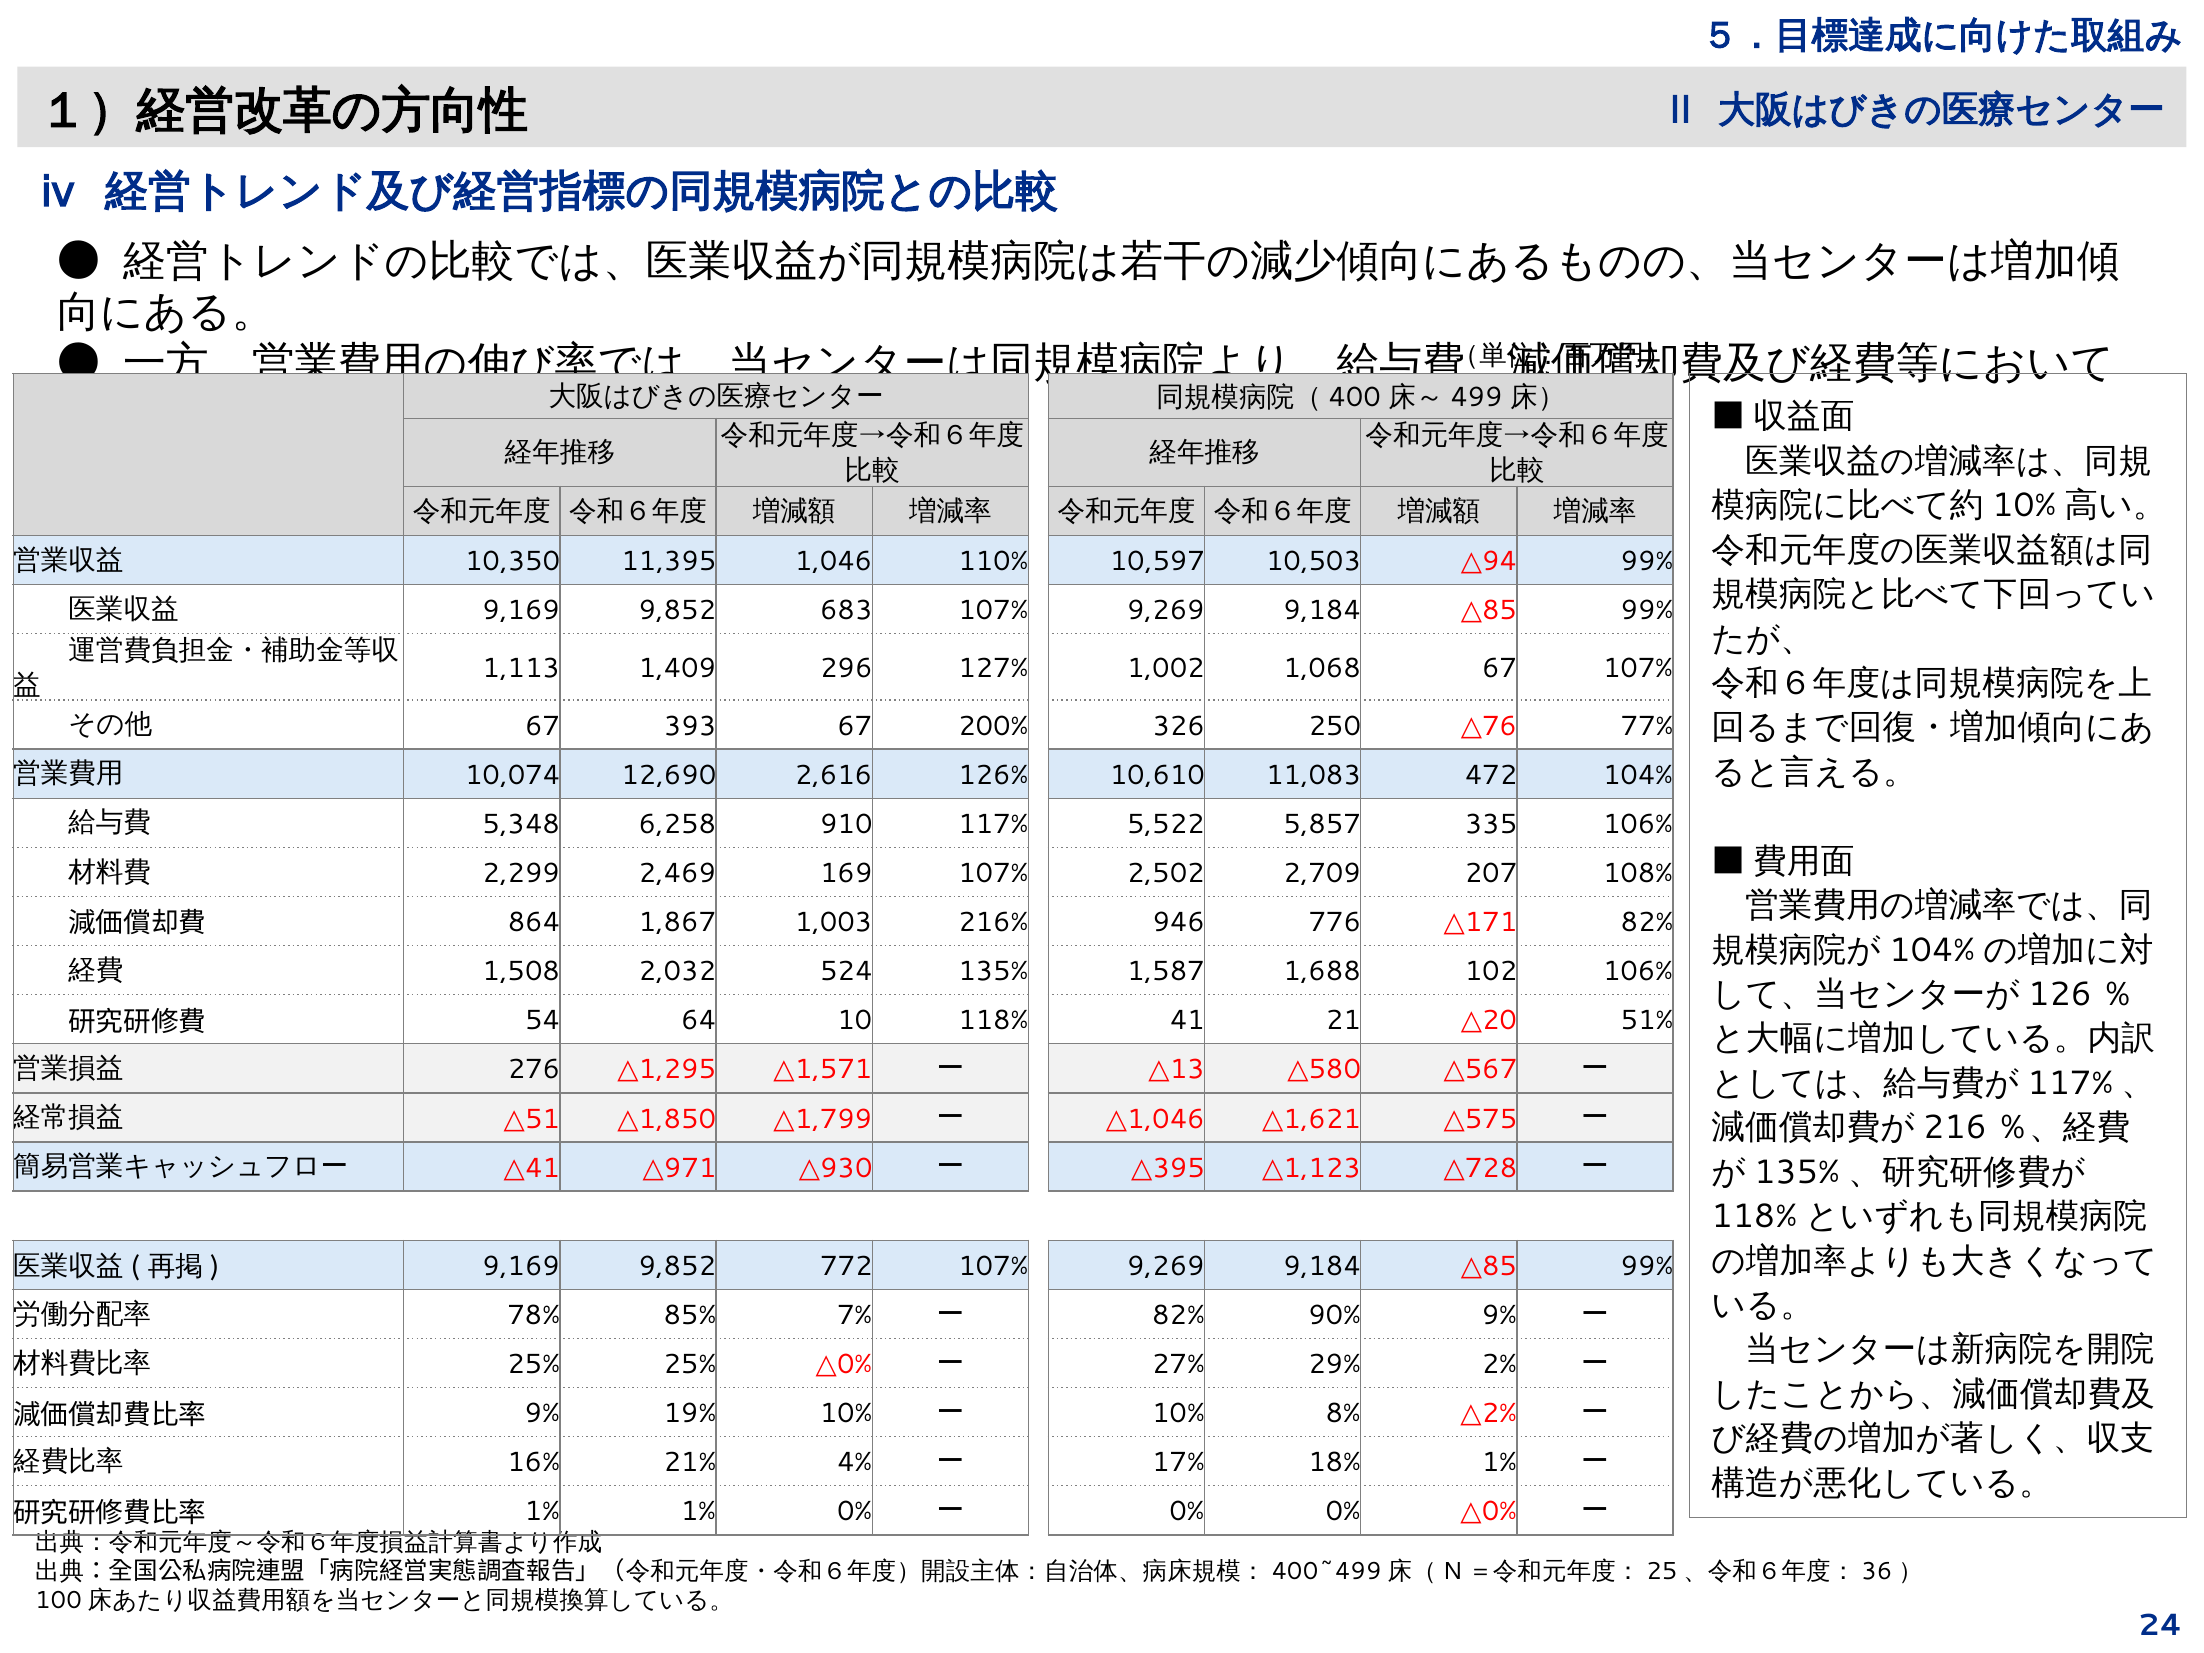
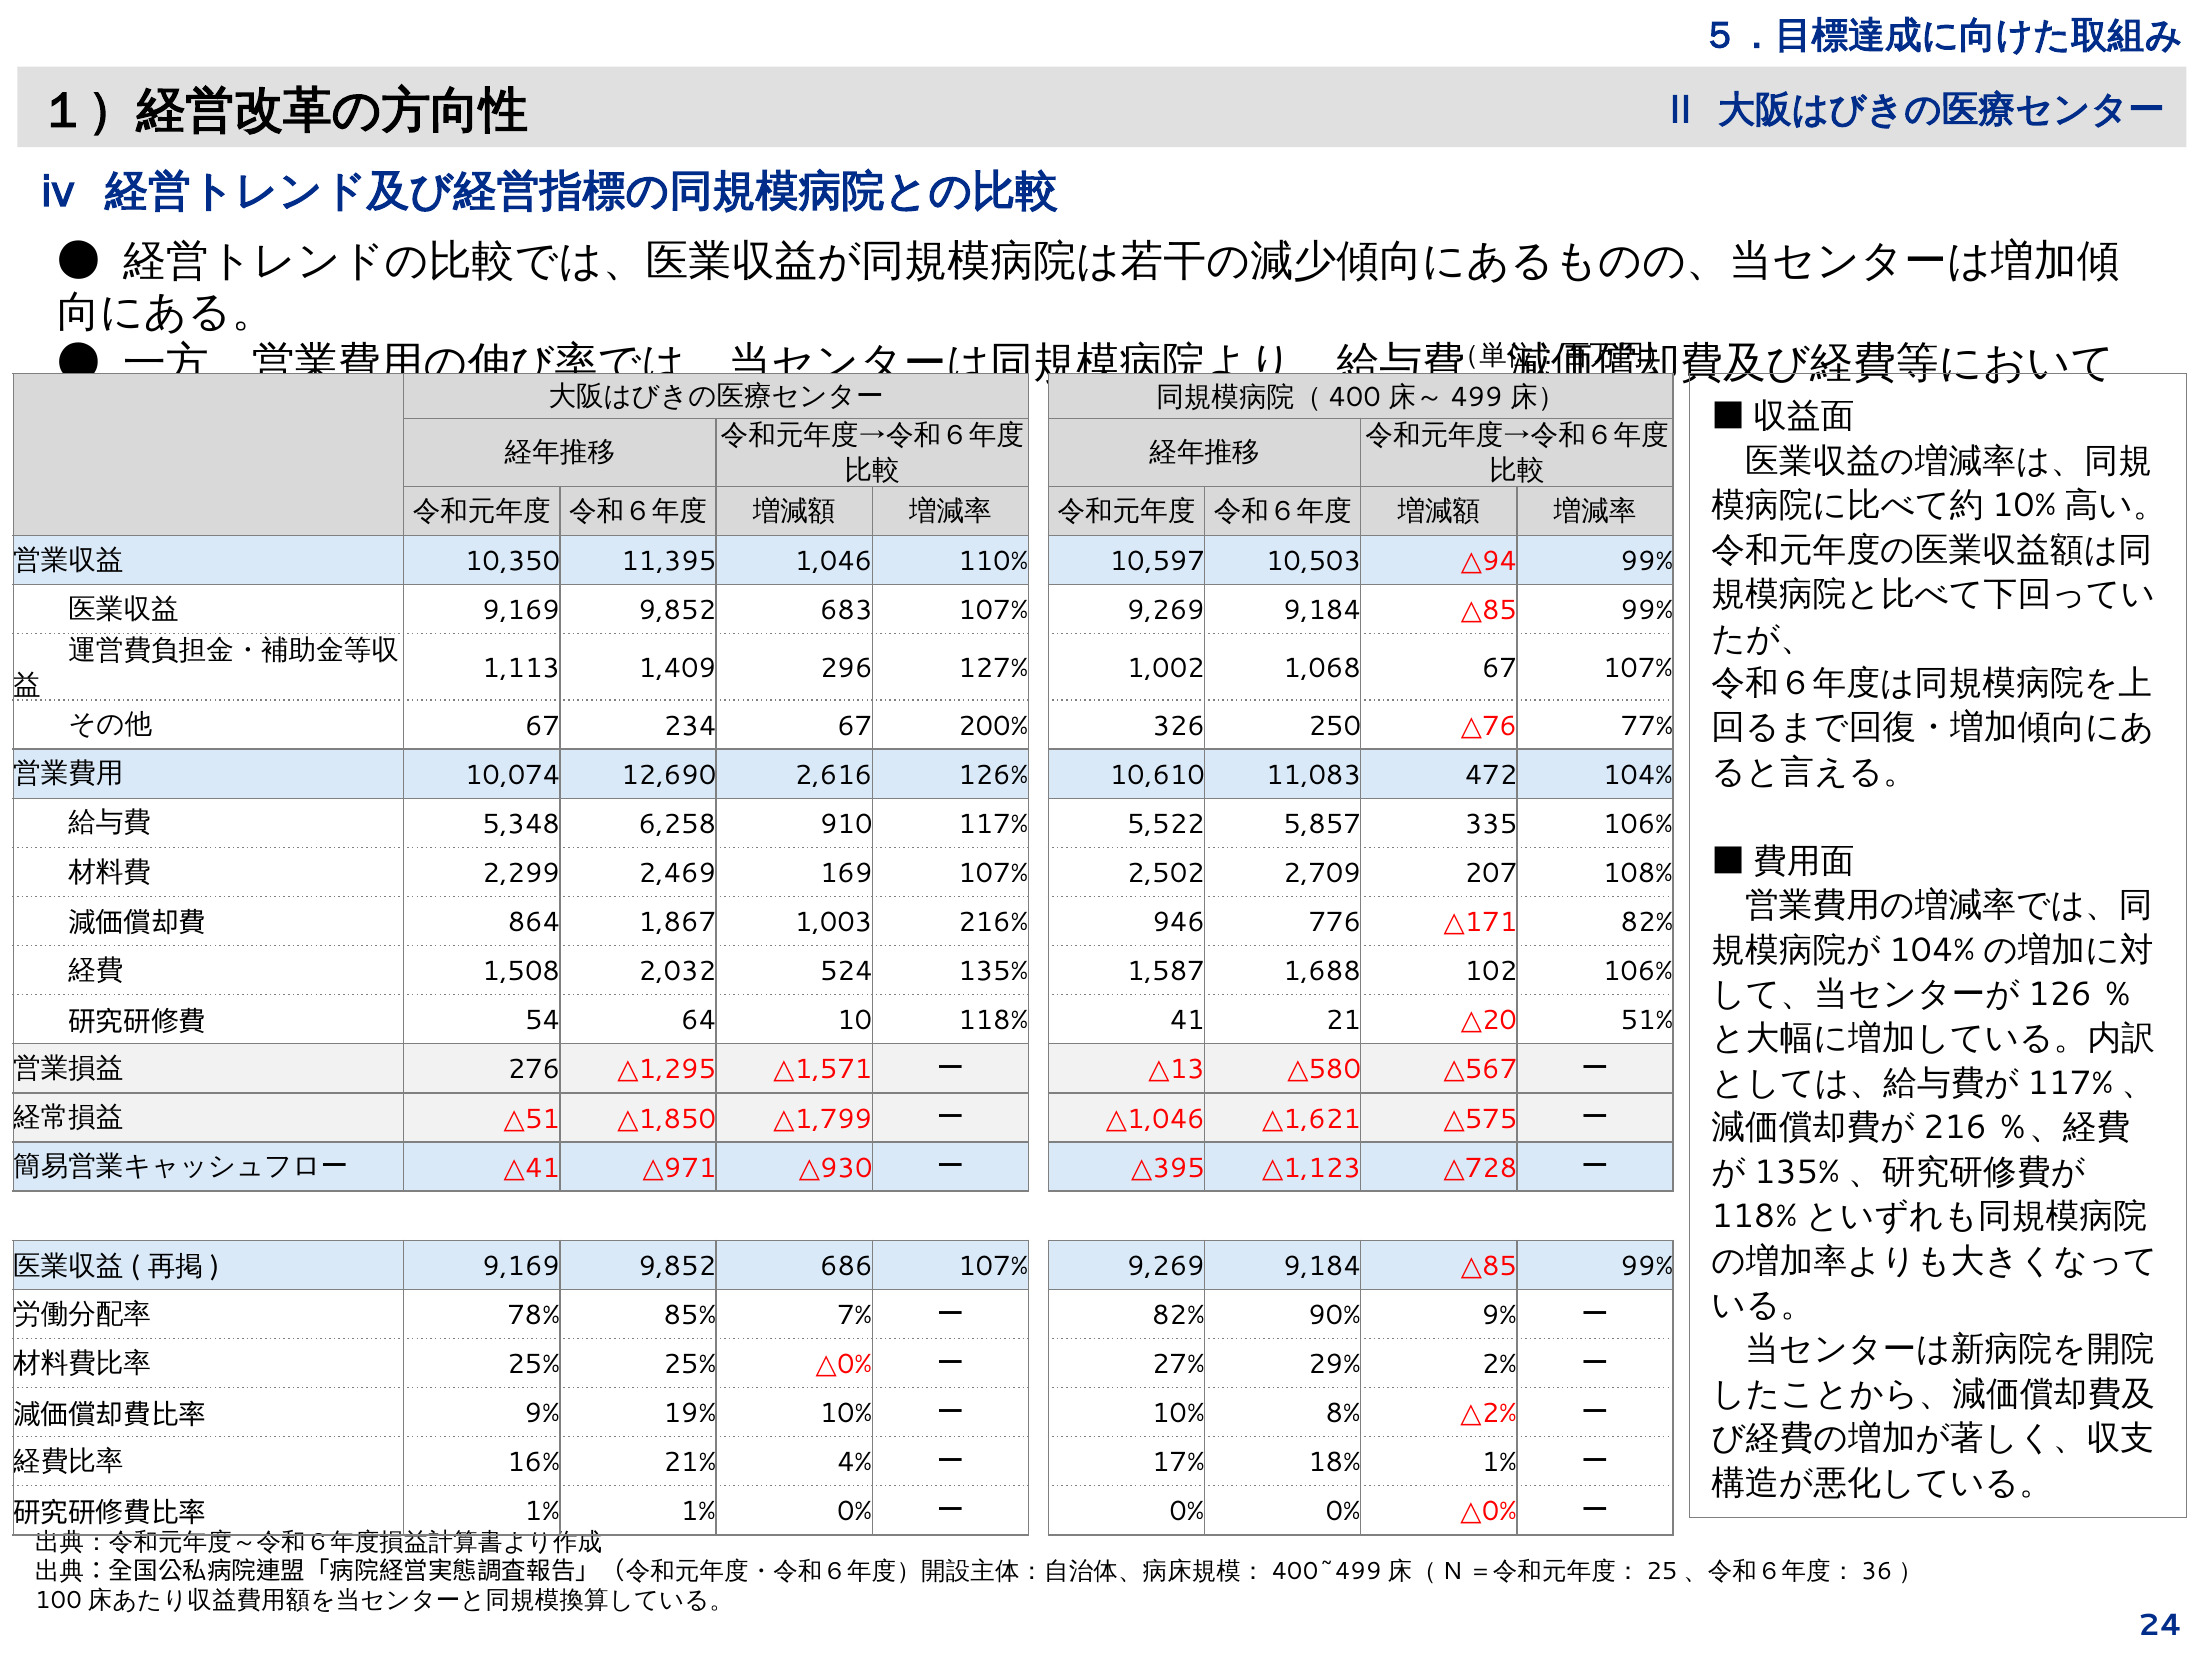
393: 393 -> 234 (690, 726)
772: 772 -> 686 (846, 1266)
